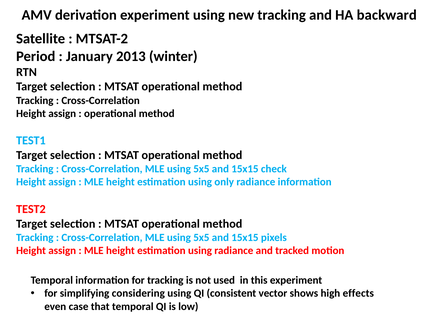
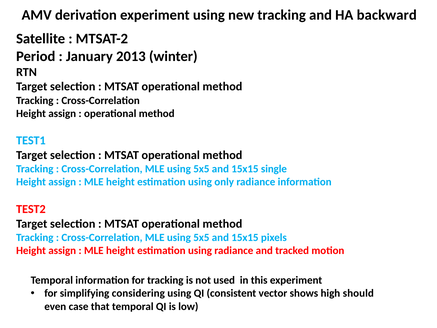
check: check -> single (274, 169)
effects: effects -> should (358, 293)
